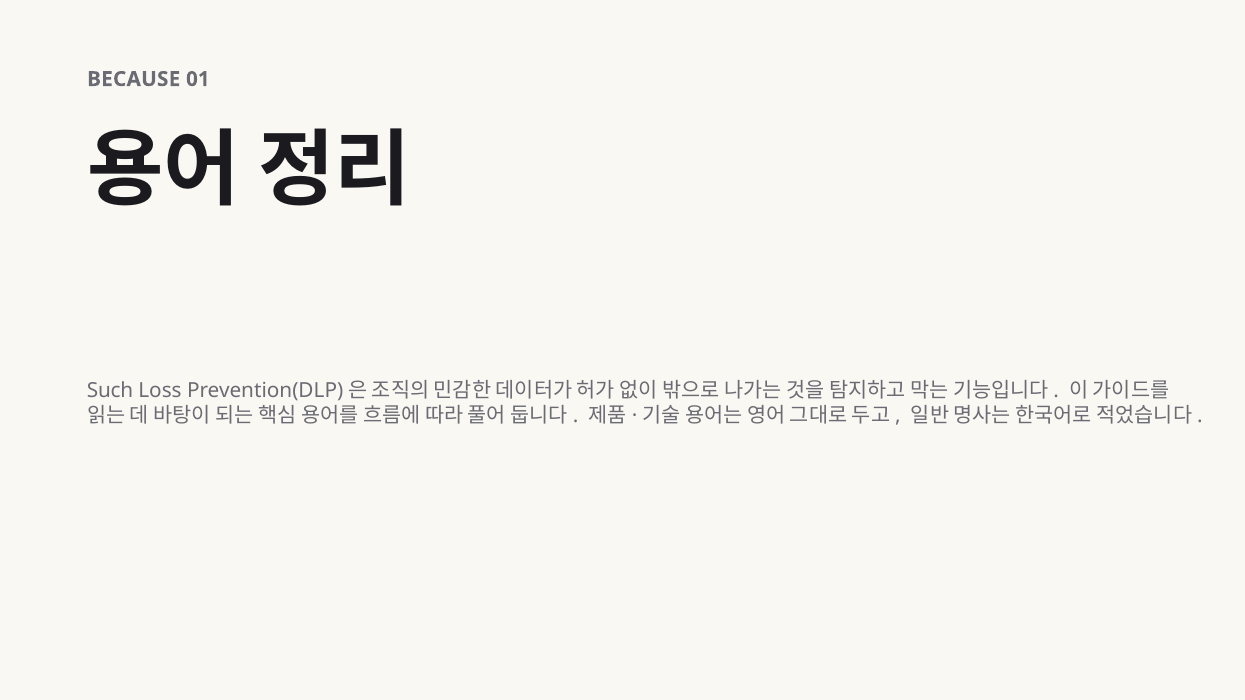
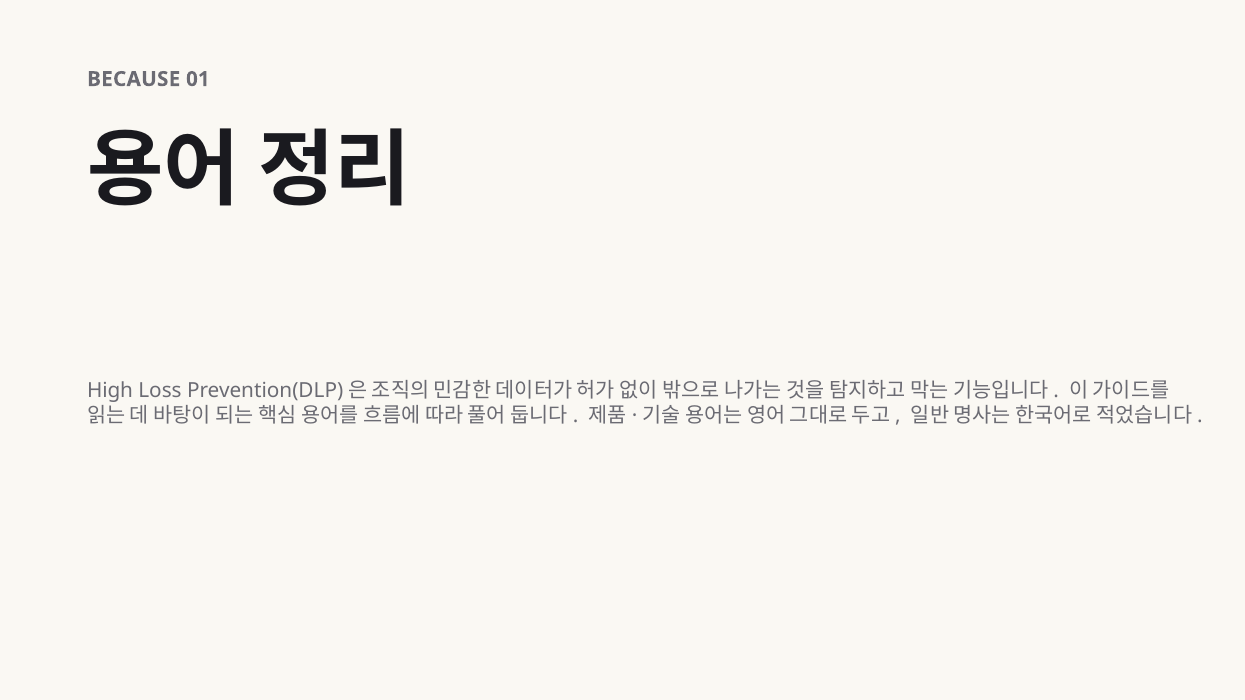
Such: Such -> High (110, 390)
